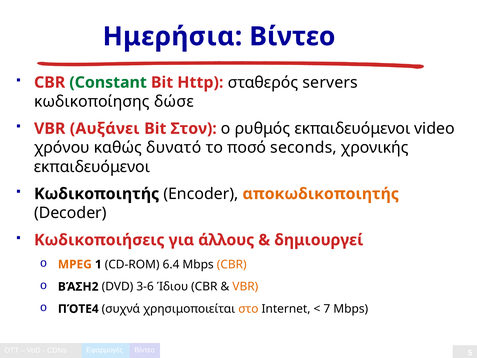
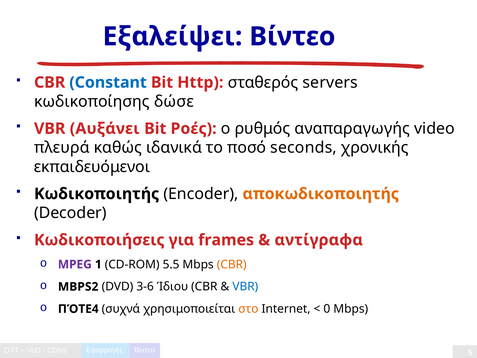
Ημερήσια: Ημερήσια -> Εξαλείψει (172, 36)
Constant colour: green -> blue (108, 82)
Στον: Στον -> Ροές (194, 129)
ρυθμός εκπαιδευόμενοι: εκπαιδευόμενοι -> αναπαραγωγής (352, 129)
χρόνου: χρόνου -> πλευρά (62, 148)
δυνατό: δυνατό -> ιδανικά (174, 148)
άλλους: άλλους -> frames (226, 240)
δημιουργεί: δημιουργεί -> αντίγραφα (319, 240)
MPEG colour: orange -> purple (75, 264)
6.4: 6.4 -> 5.5 (171, 264)
ΒΆΣΗ2: ΒΆΣΗ2 -> MBPS2 (78, 286)
VBR colour: orange -> blue (245, 286)
7: 7 -> 0 (327, 309)
